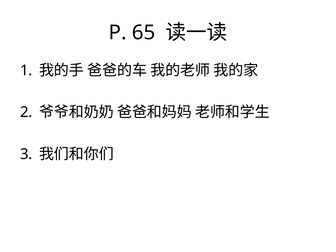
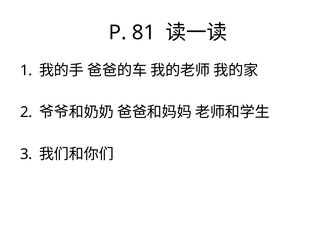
65: 65 -> 81 (144, 33)
